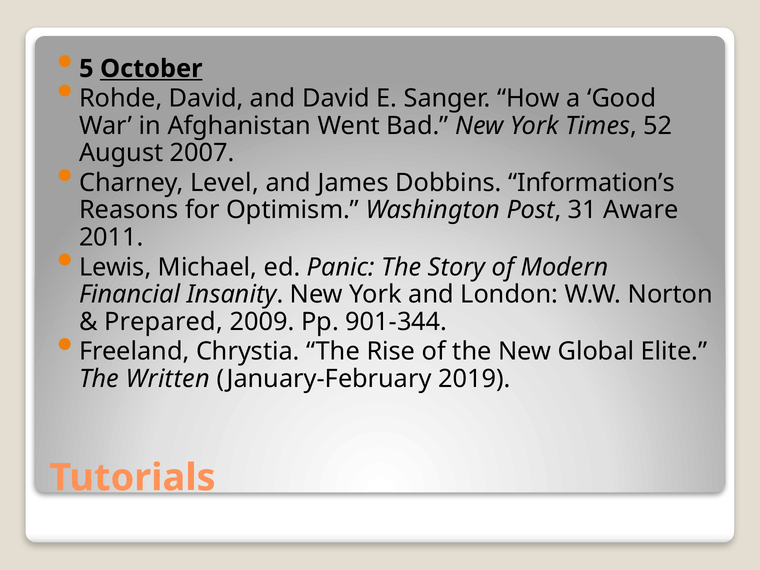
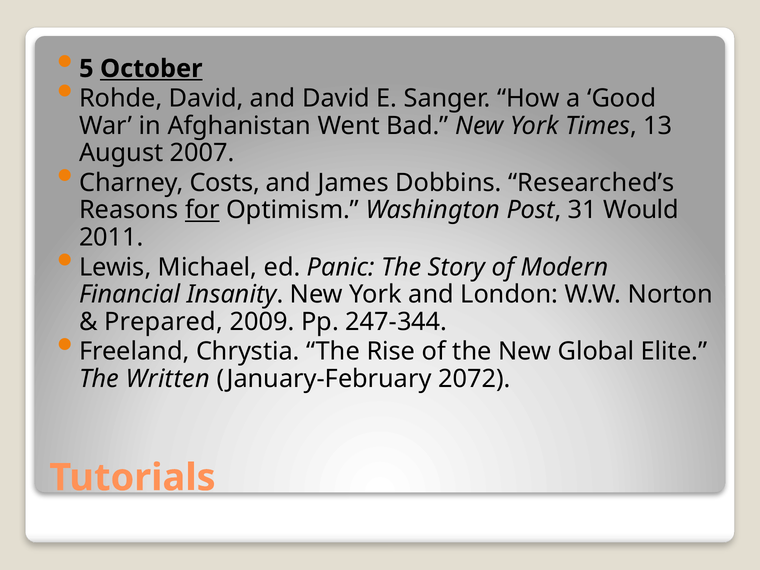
52: 52 -> 13 (658, 126)
Level: Level -> Costs (225, 183)
Information’s: Information’s -> Researched’s (591, 183)
for underline: none -> present (202, 210)
Aware: Aware -> Would (641, 210)
901-344: 901-344 -> 247-344 (396, 322)
2019: 2019 -> 2072 (474, 379)
